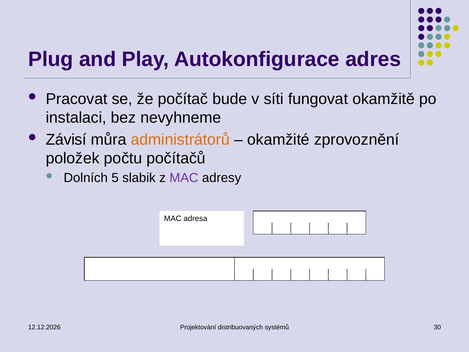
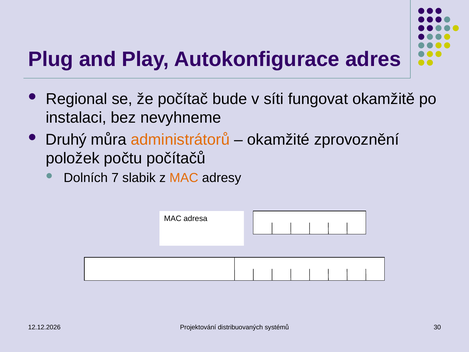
Pracovat: Pracovat -> Regional (77, 99)
Závisí: Závisí -> Druhý (66, 139)
5: 5 -> 7 (115, 178)
MAC colour: purple -> orange (184, 178)
